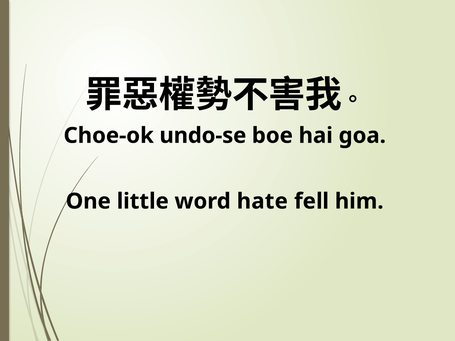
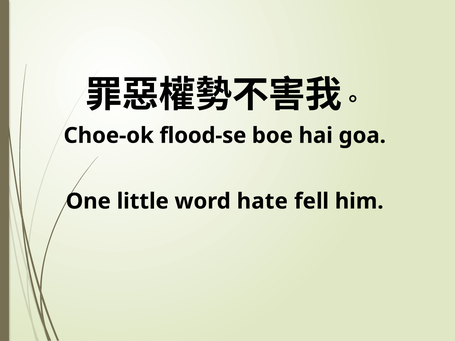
undo-se: undo-se -> flood-se (203, 136)
